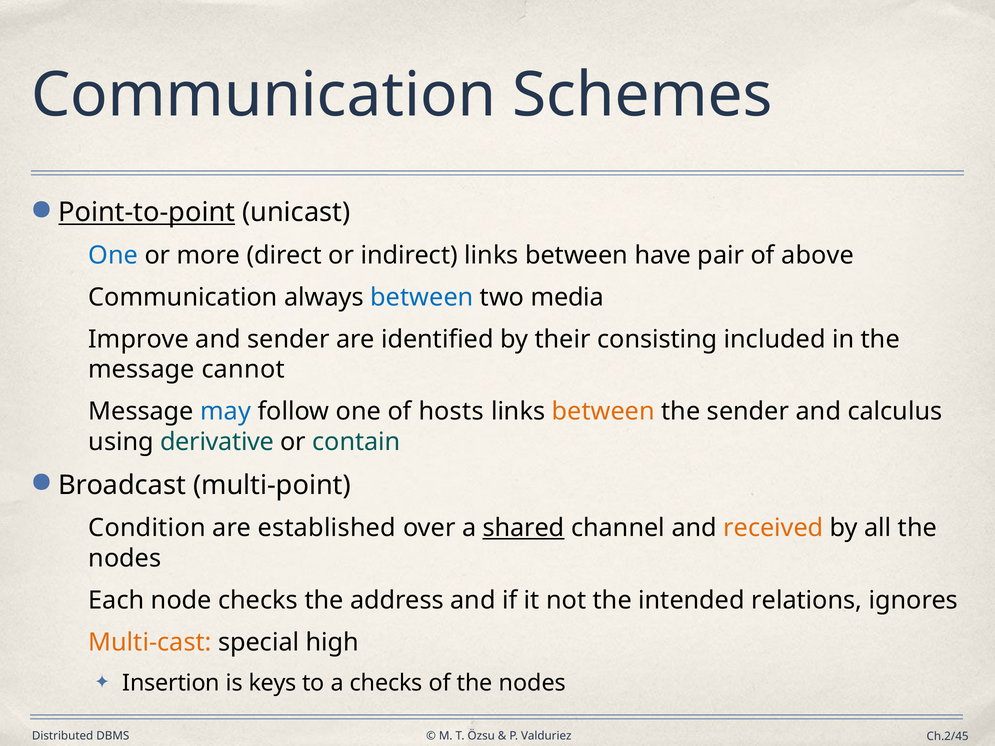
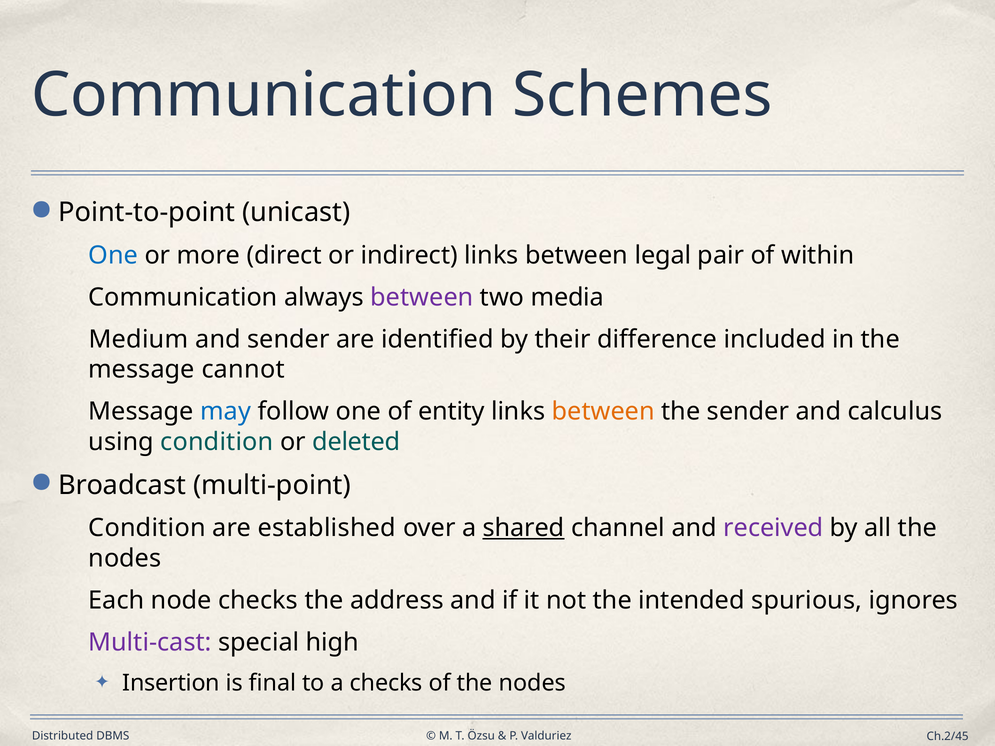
Point-to-point underline: present -> none (147, 213)
have: have -> legal (663, 256)
above: above -> within (818, 256)
between colour: blue -> purple (422, 298)
Improve: Improve -> Medium (139, 339)
consisting: consisting -> difference (657, 339)
hosts: hosts -> entity (451, 412)
using derivative: derivative -> condition (217, 442)
contain: contain -> deleted (356, 442)
received colour: orange -> purple (773, 528)
relations: relations -> spurious (807, 601)
Multi-cast colour: orange -> purple (150, 642)
keys: keys -> final (273, 683)
